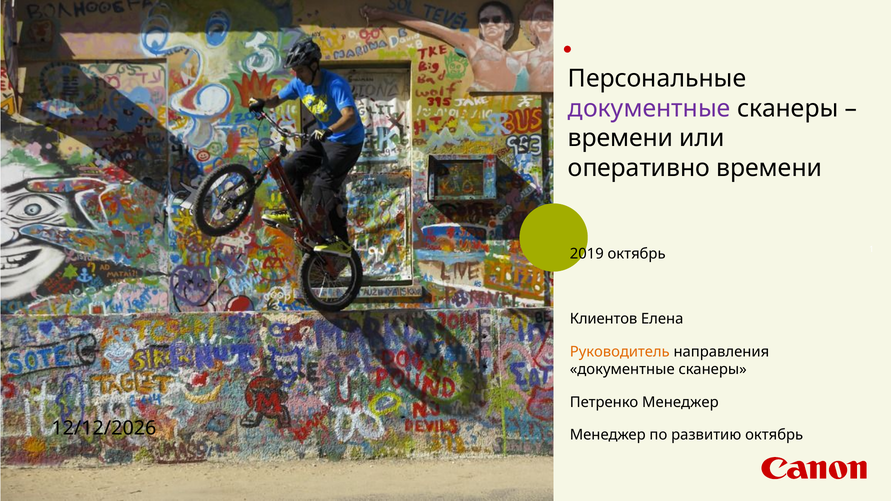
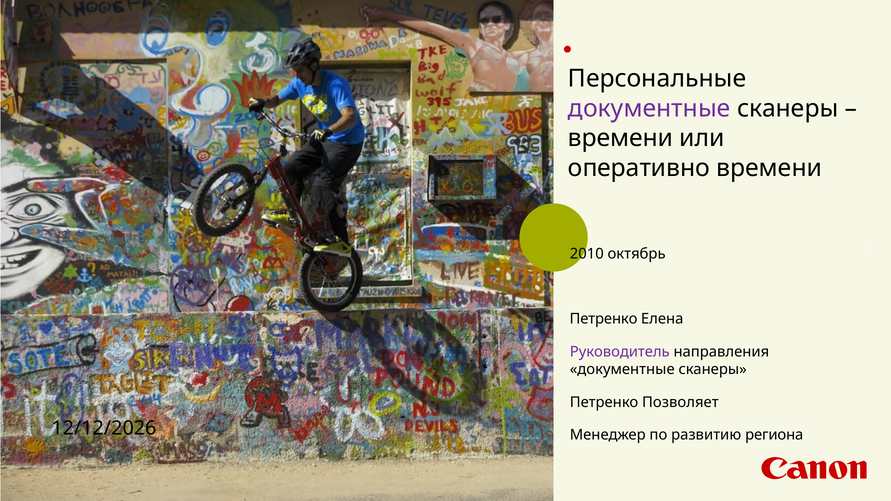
2019: 2019 -> 2010 (587, 254)
Клиентов: Клиентов -> Петренко (604, 319)
Руководитель colour: orange -> purple (620, 352)
Петренко Менеджер: Менеджер -> Позволяет (680, 402)
развитию октябрь: октябрь -> региона (774, 435)
